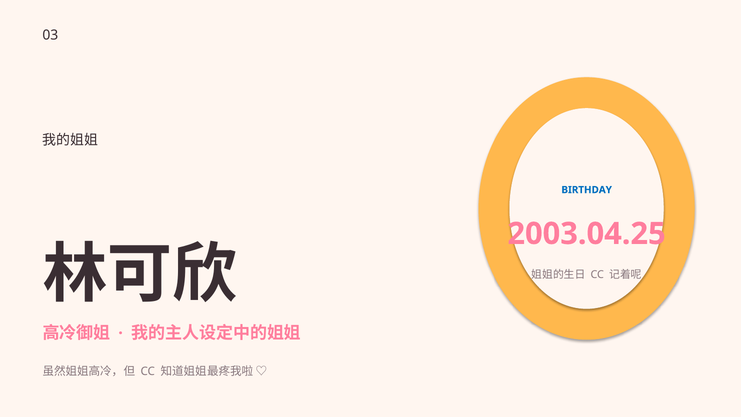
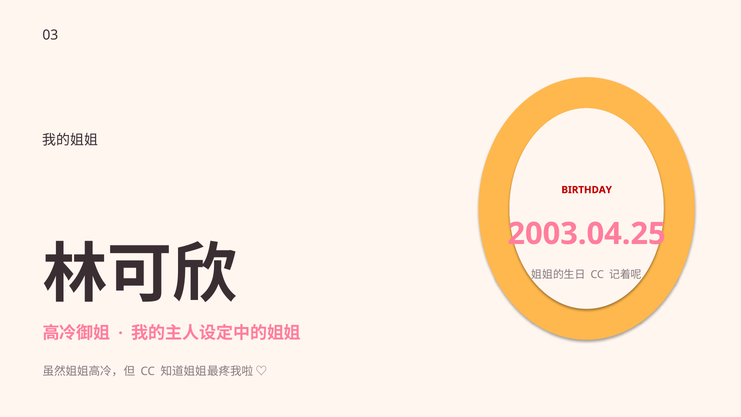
BIRTHDAY colour: blue -> red (587, 190)
